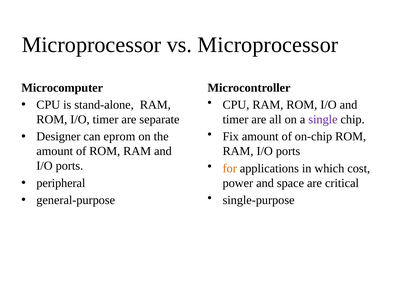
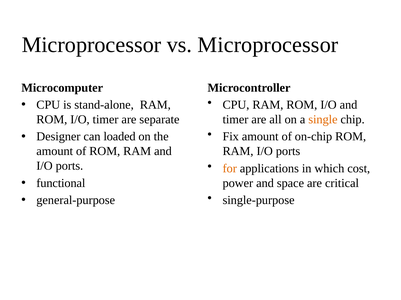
single colour: purple -> orange (323, 120)
eprom: eprom -> loaded (120, 137)
peripheral: peripheral -> functional (61, 184)
